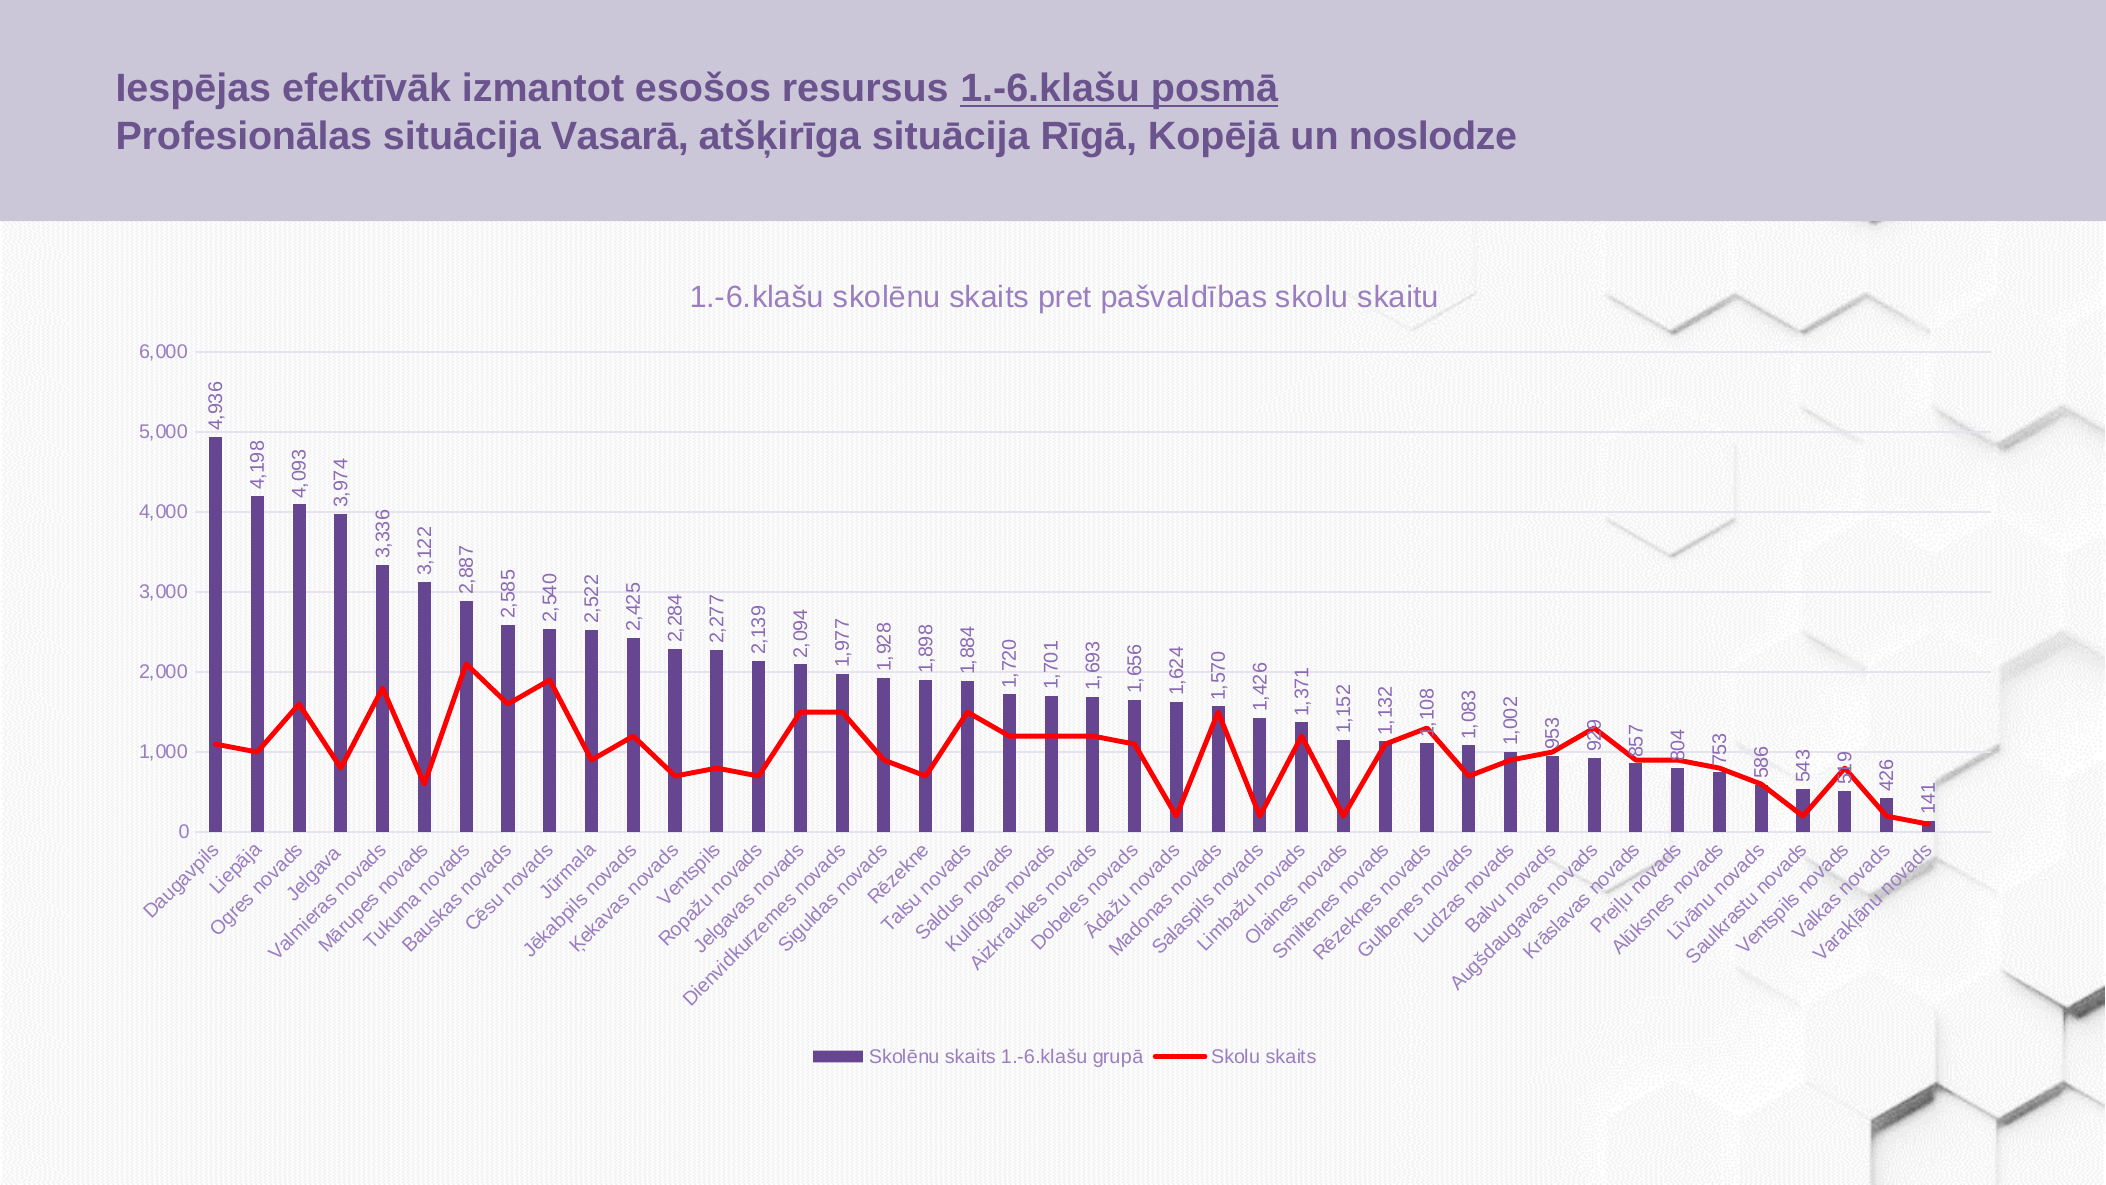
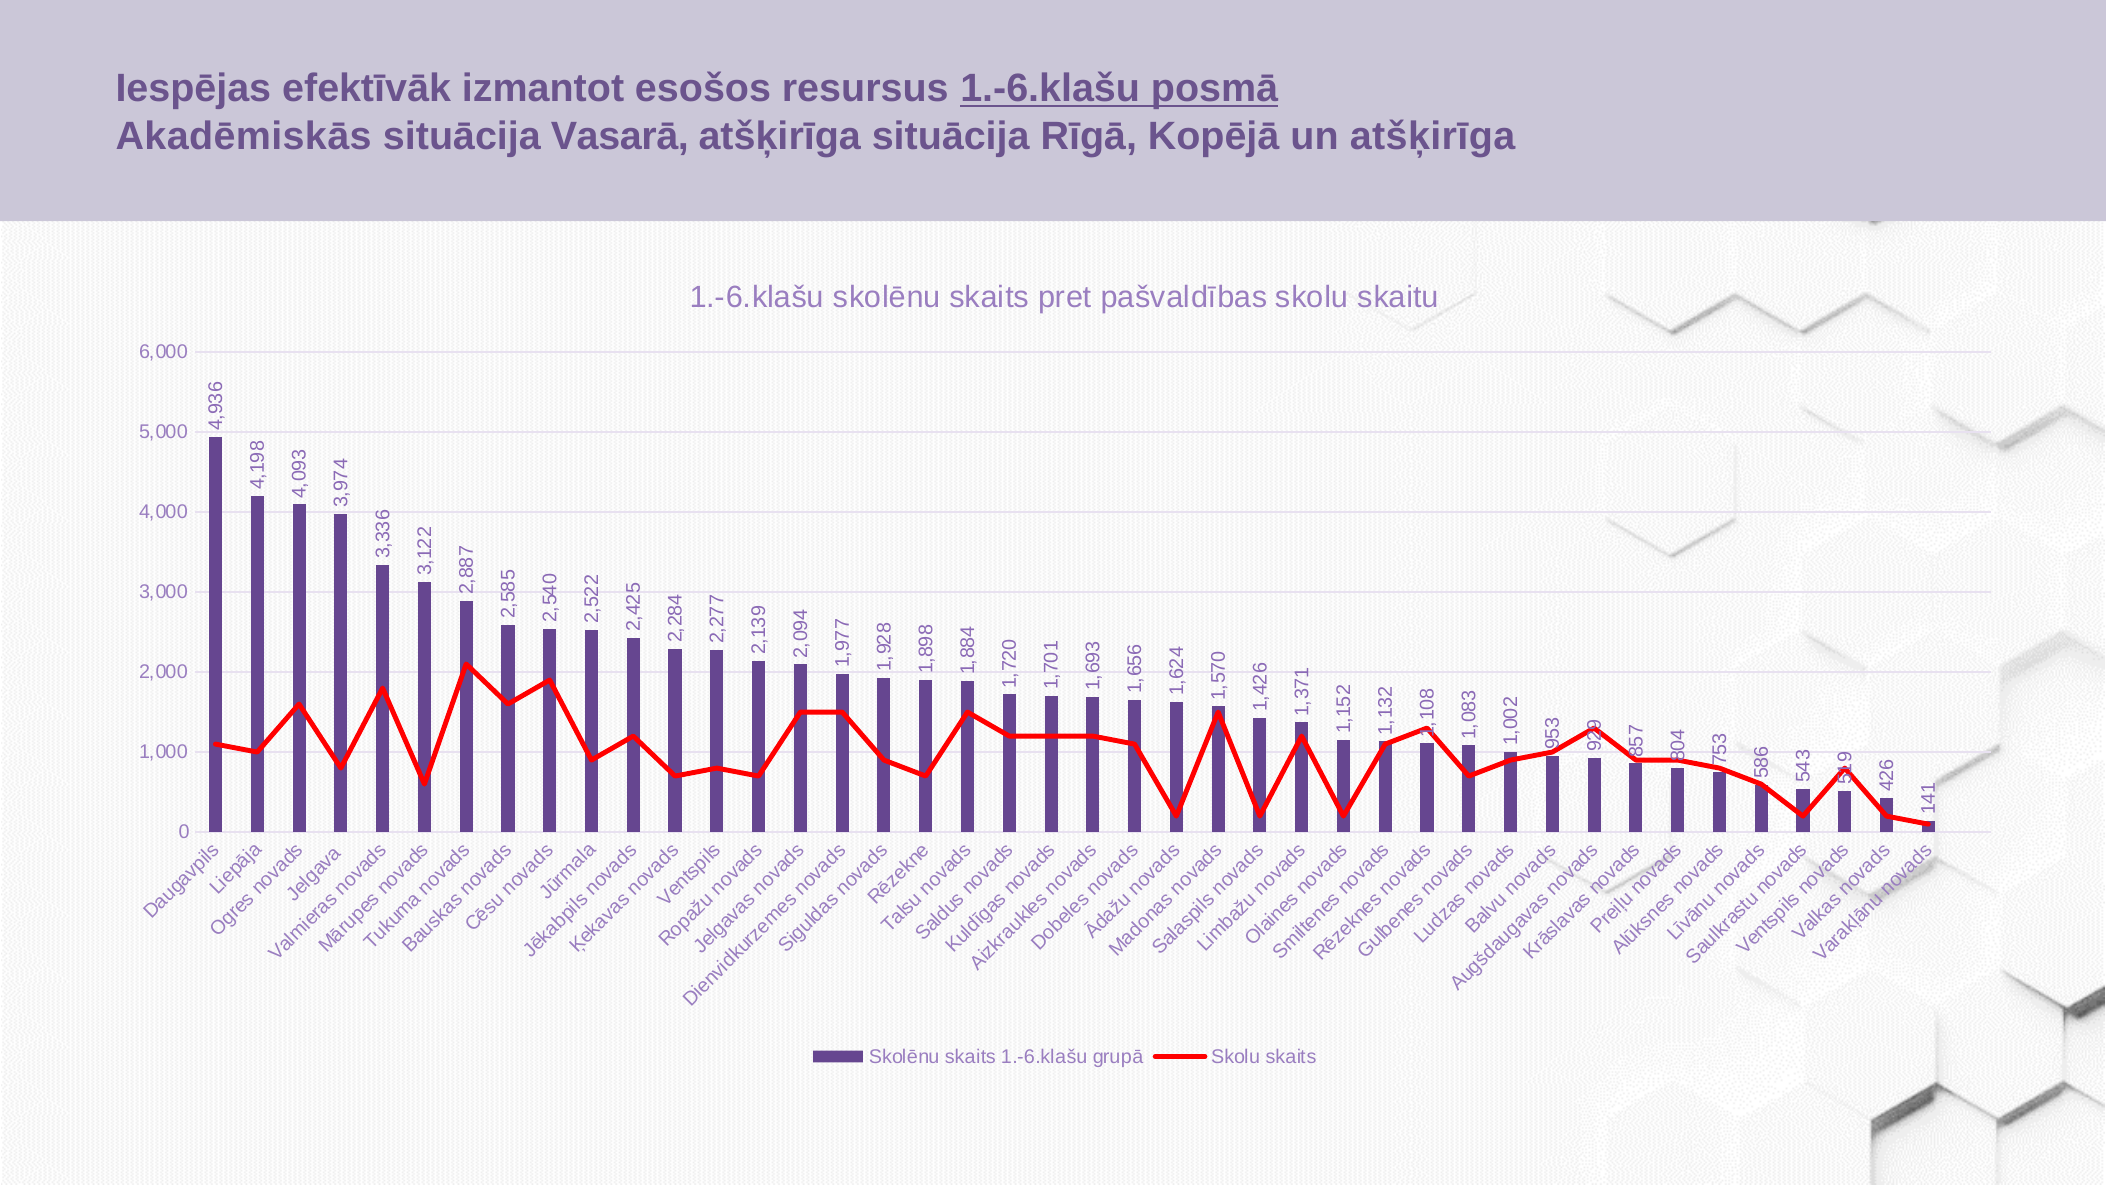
Profesionālas: Profesionālas -> Akadēmiskās (244, 136)
un noslodze: noslodze -> atšķirīga (1433, 136)
